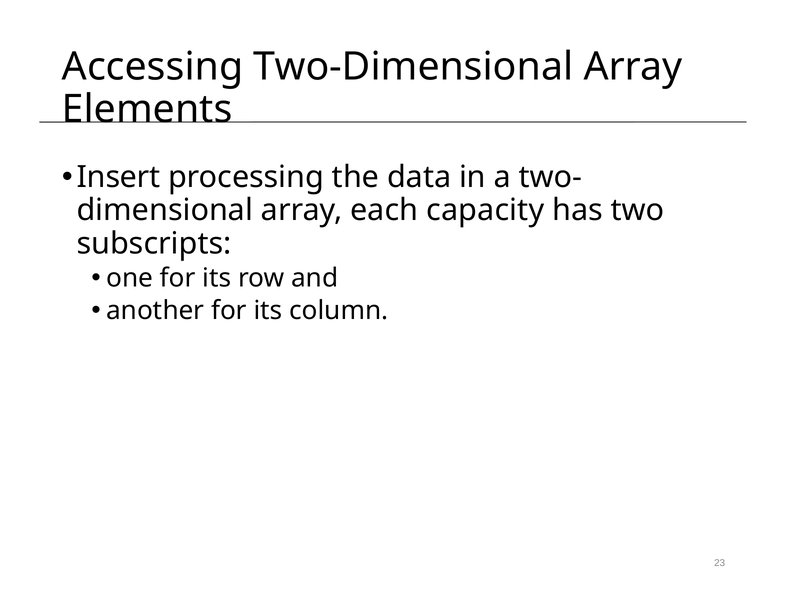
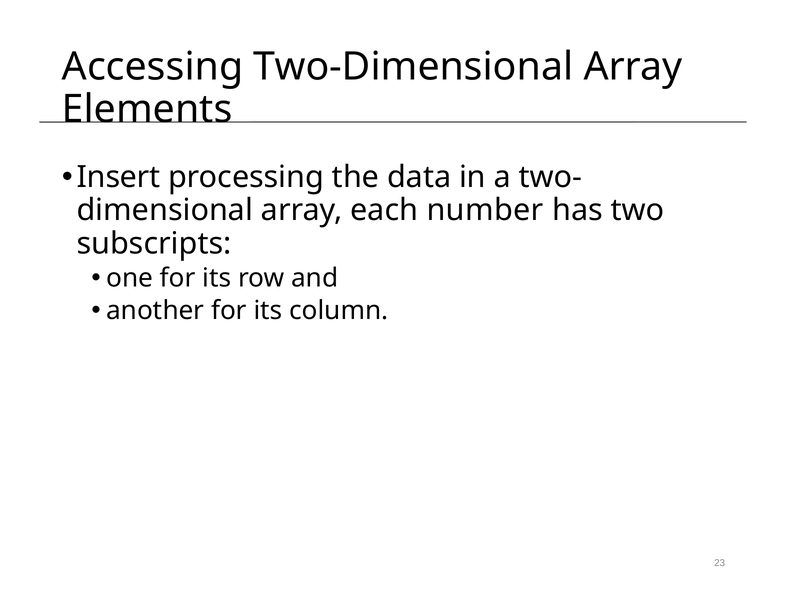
capacity: capacity -> number (485, 210)
